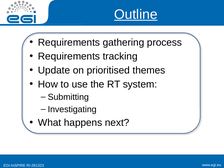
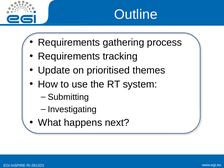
Outline underline: present -> none (136, 14)
